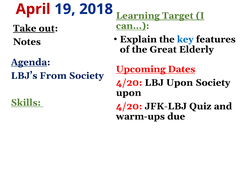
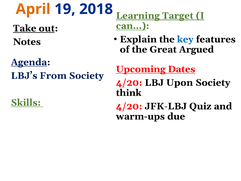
April colour: red -> orange (33, 9)
Elderly: Elderly -> Argued (196, 49)
upon: upon -> think (129, 93)
